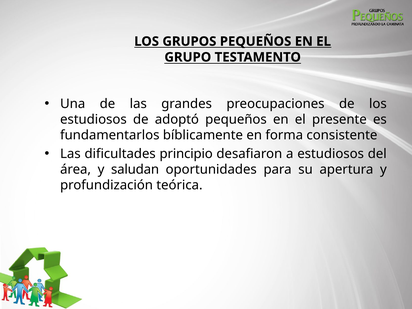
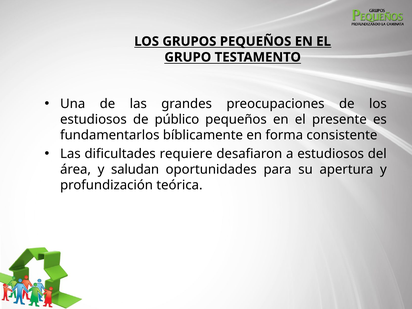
adoptó: adoptó -> público (177, 120)
principio: principio -> requiere (186, 154)
